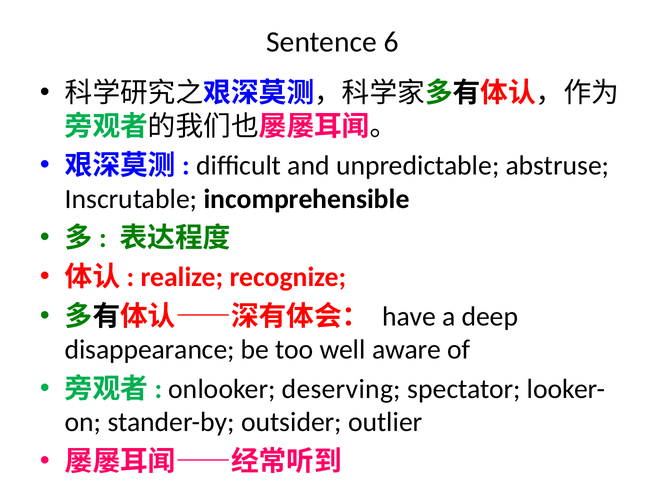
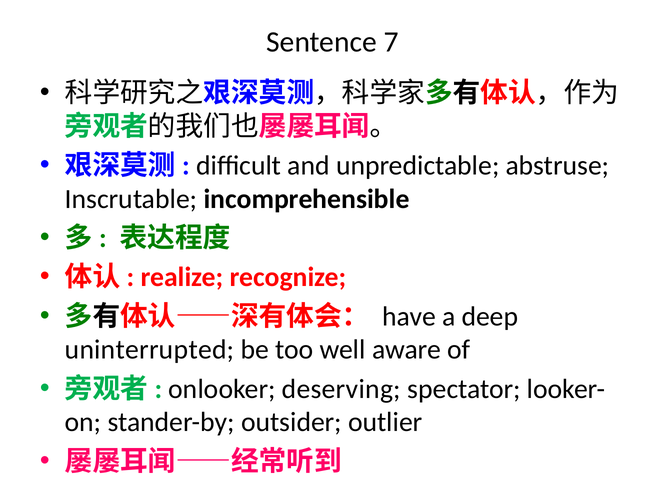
6: 6 -> 7 (391, 42)
disappearance: disappearance -> uninterrupted (150, 350)
